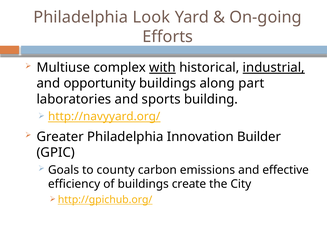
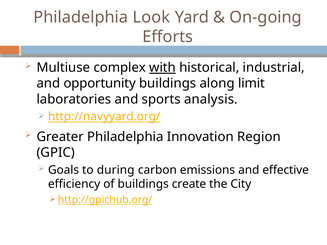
industrial underline: present -> none (274, 68)
part: part -> limit (251, 83)
building: building -> analysis (211, 99)
Builder: Builder -> Region (259, 137)
county: county -> during (116, 170)
